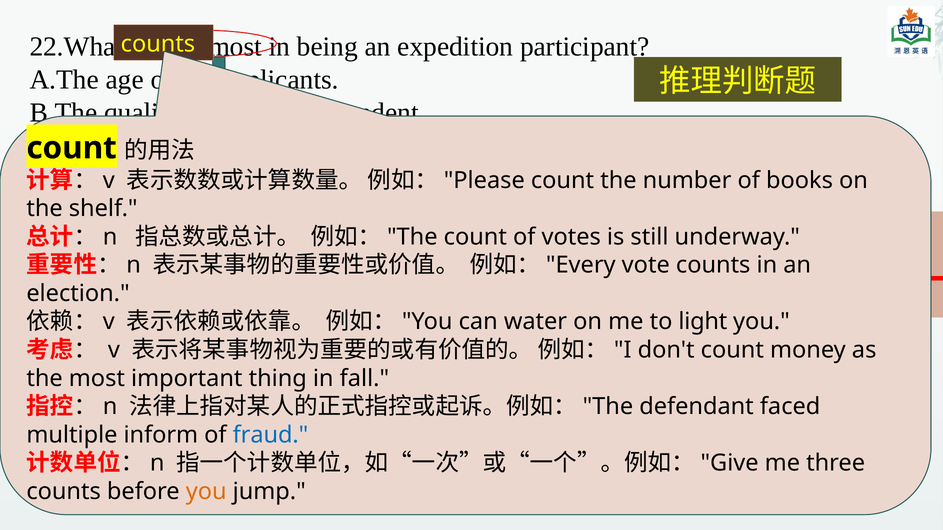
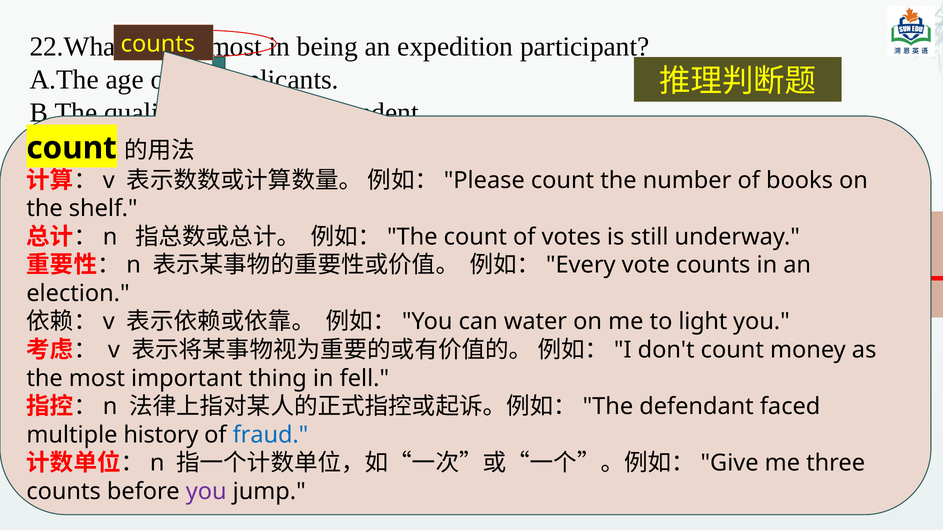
fall: fall -> fell (364, 379)
inform: inform -> history (161, 435)
you colour: orange -> purple (206, 492)
